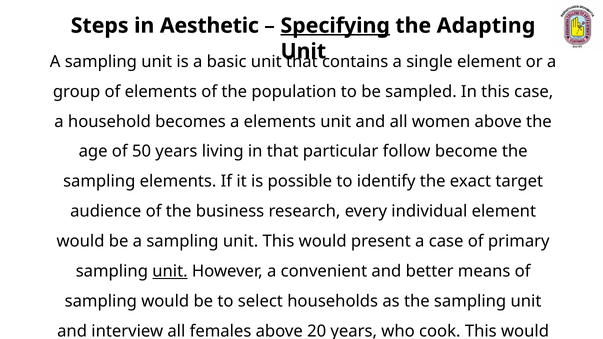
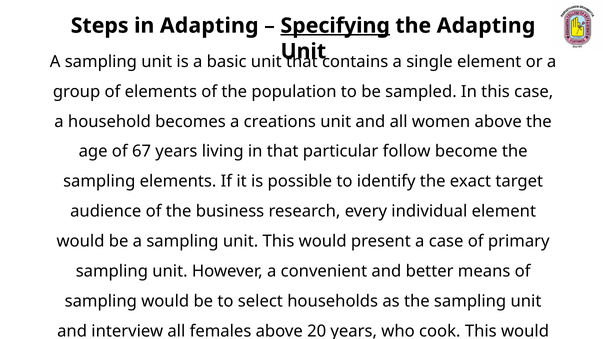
in Aesthetic: Aesthetic -> Adapting (209, 26)
a elements: elements -> creations (280, 122)
50: 50 -> 67 (142, 152)
unit underline: present -> none (170, 271)
